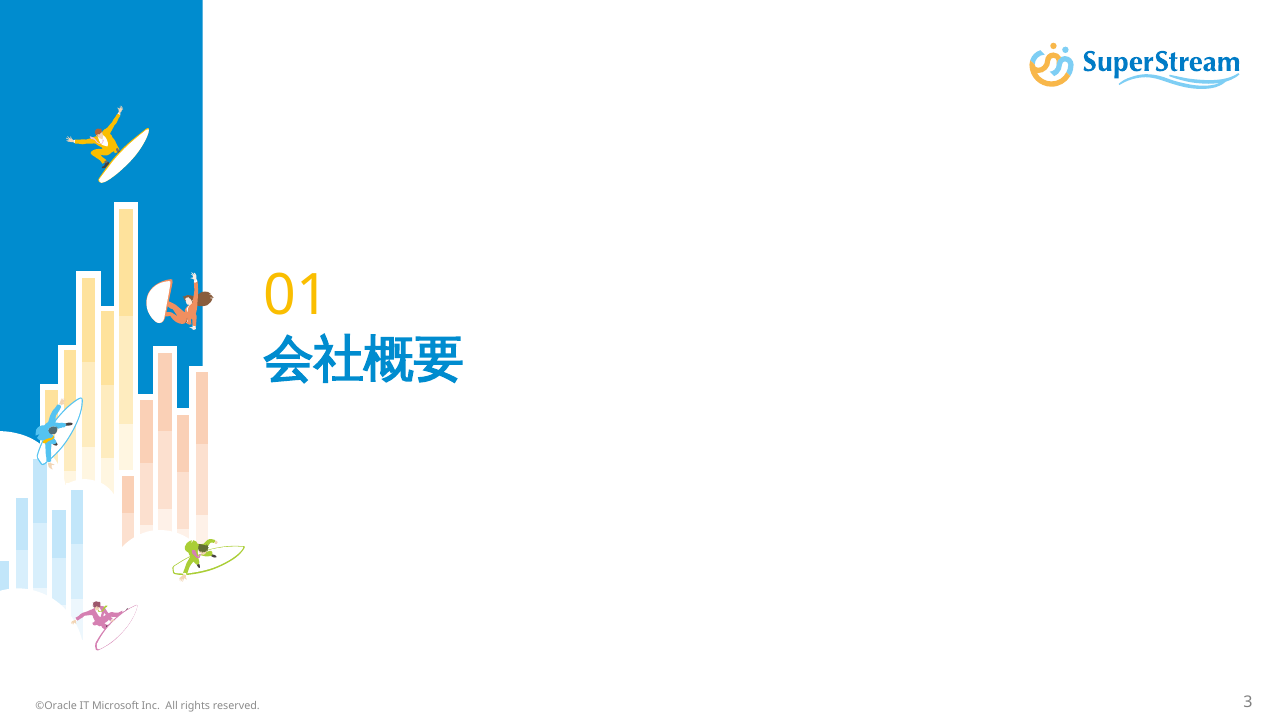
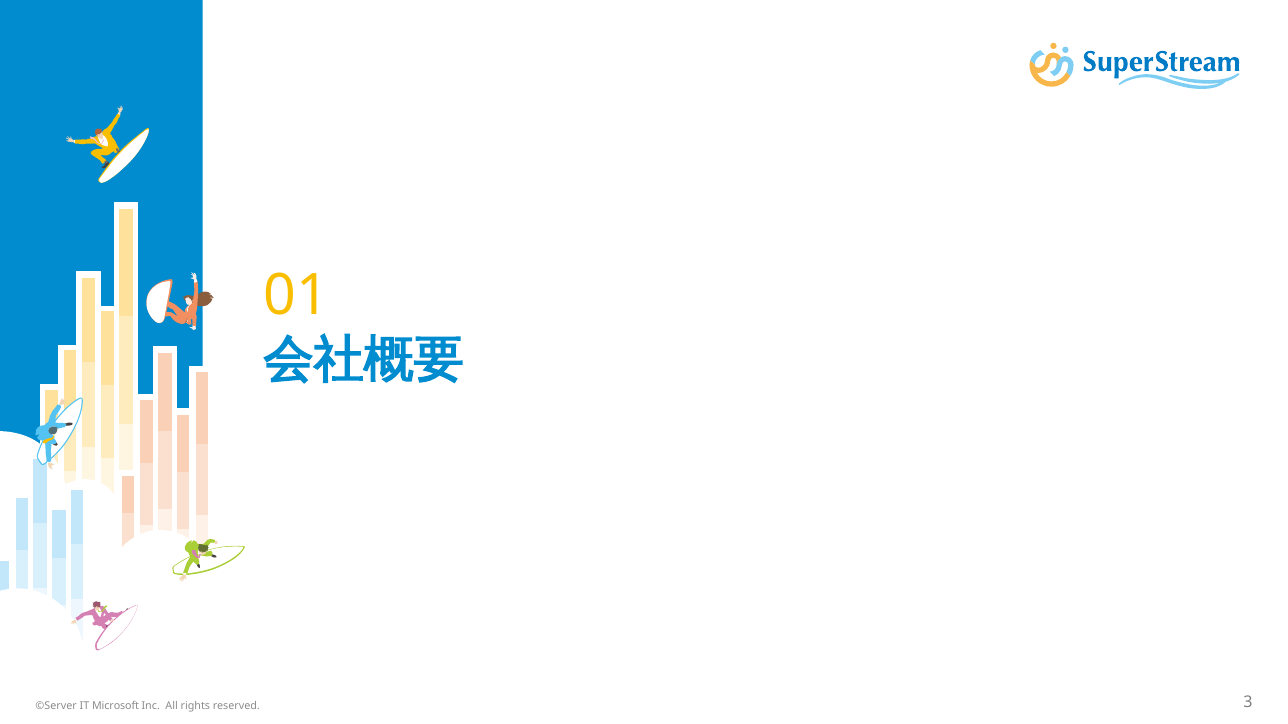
©Oracle: ©Oracle -> ©Server (56, 706)
